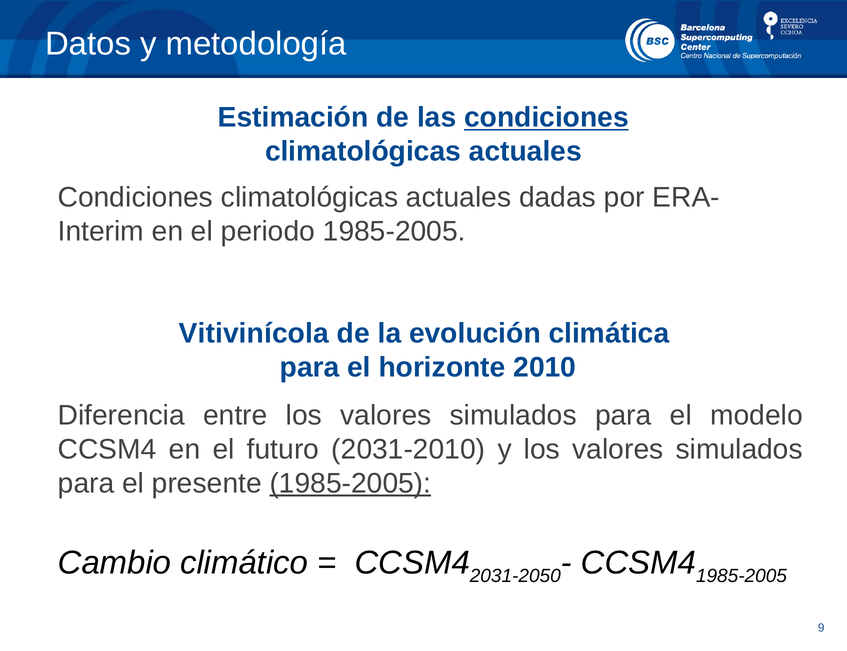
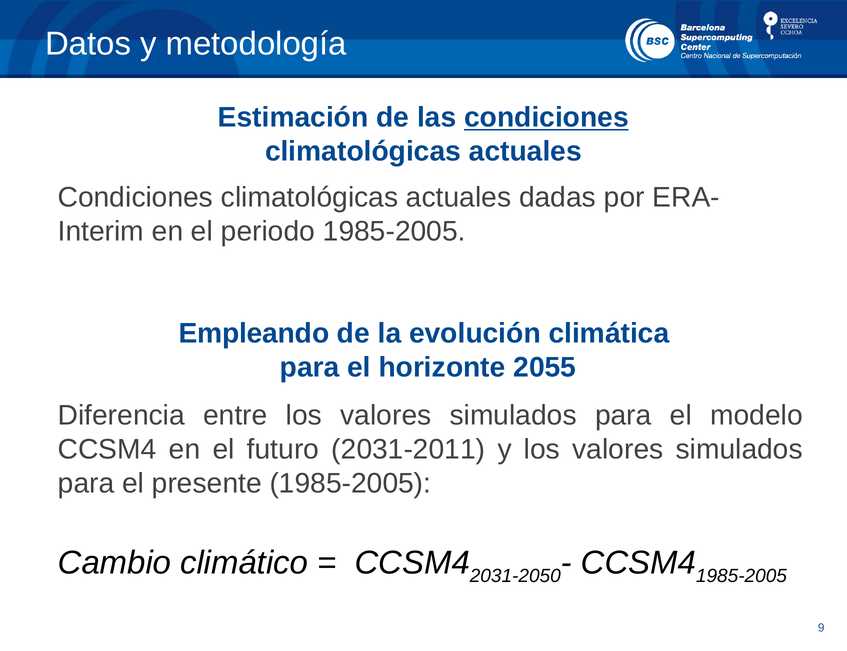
Vitivinícola: Vitivinícola -> Empleando (254, 333)
2010: 2010 -> 2055 (545, 367)
2031-2010: 2031-2010 -> 2031-2011 (408, 449)
1985-2005 underline: present -> none (350, 483)
